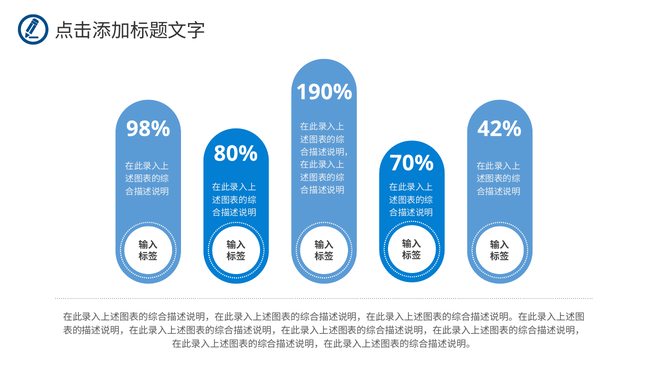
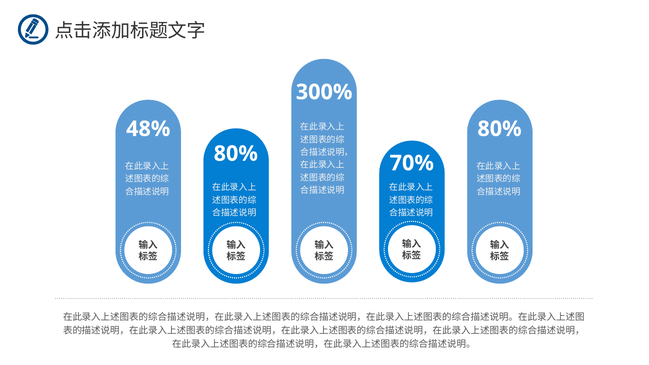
190%: 190% -> 300% (324, 92)
98%: 98% -> 48% (148, 129)
42%: 42% -> 80% (499, 129)
